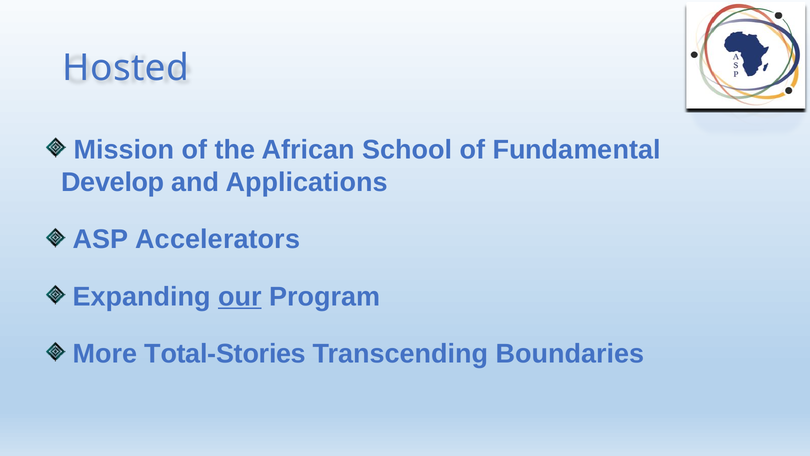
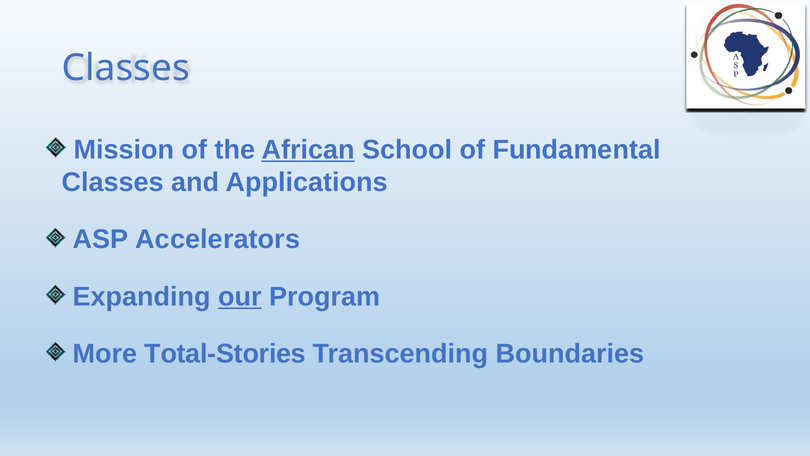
Hosted: Hosted -> Classes (126, 68)
African underline: none -> present (308, 150)
Develop: Develop -> Classes (113, 182)
